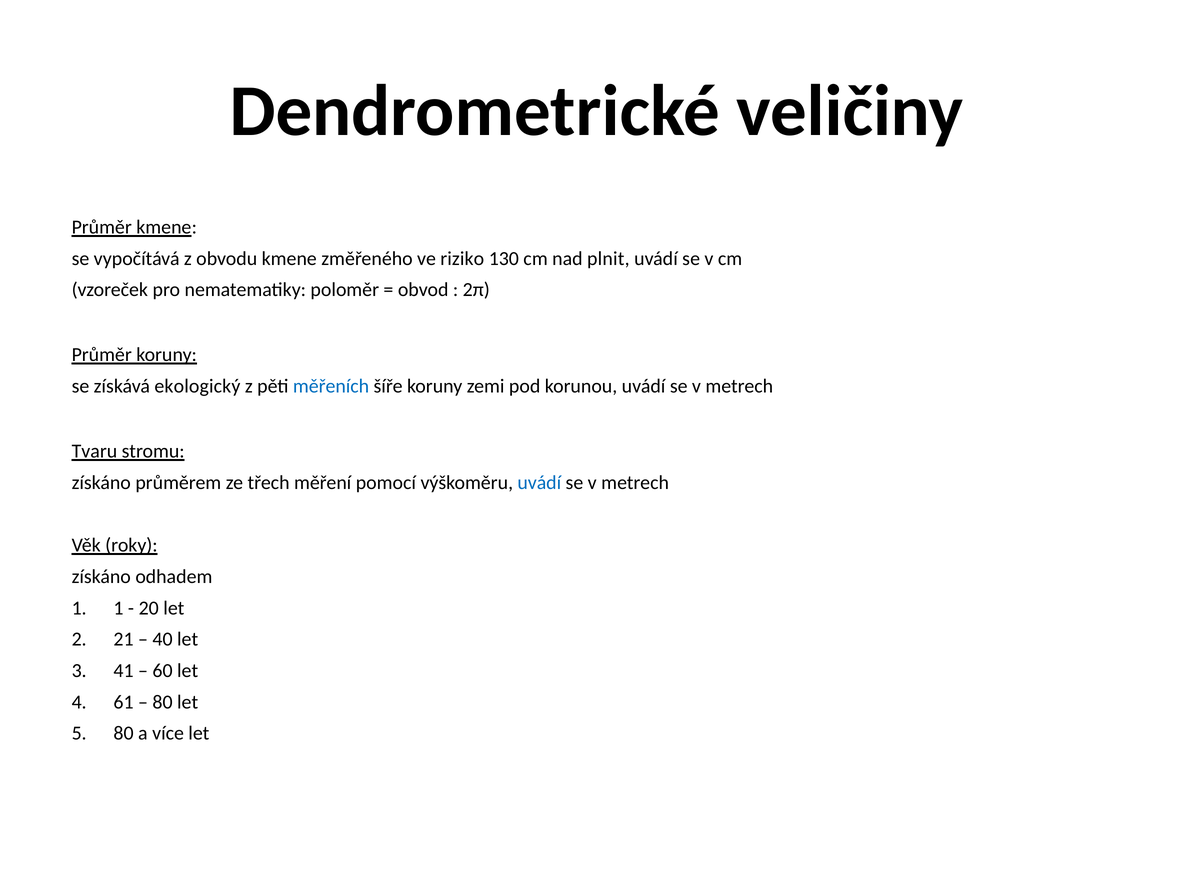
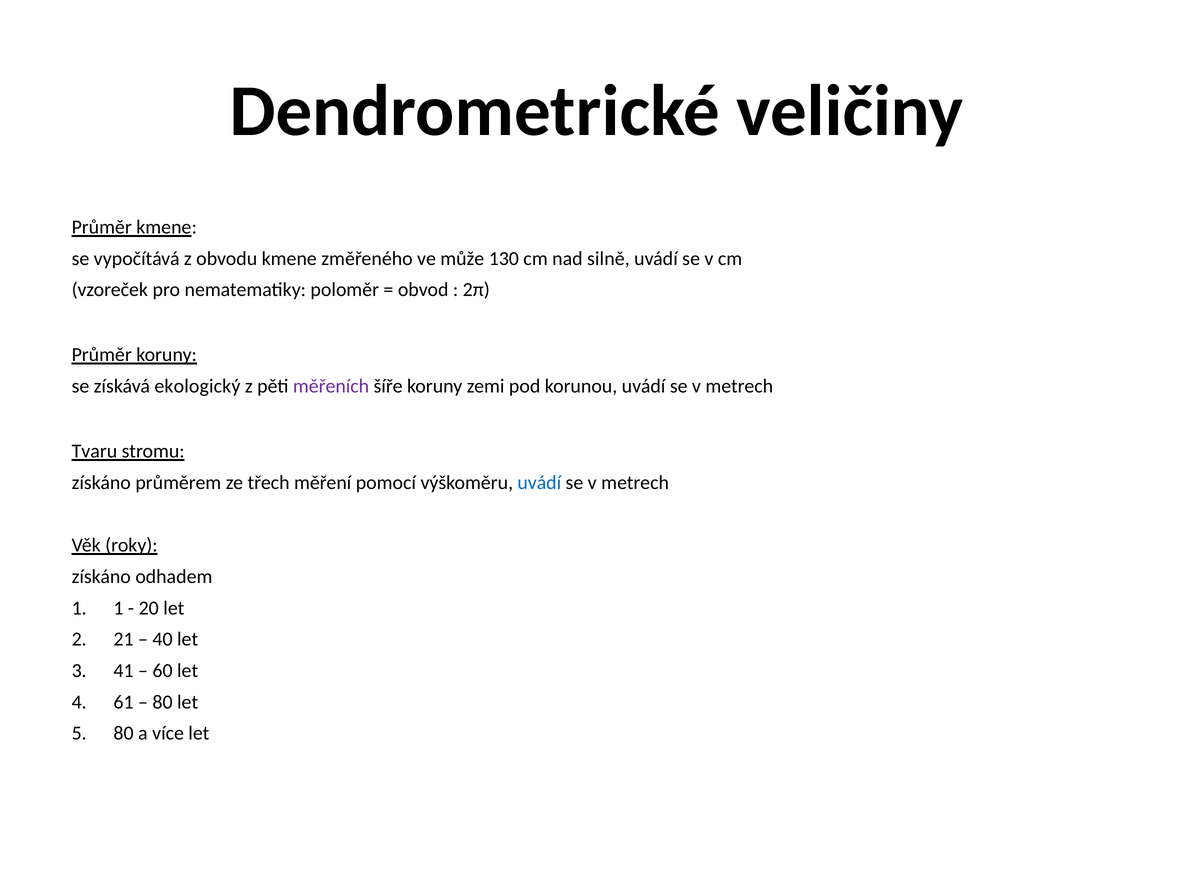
riziko: riziko -> může (462, 259)
plnit: plnit -> silně (608, 259)
měřeních colour: blue -> purple (331, 386)
